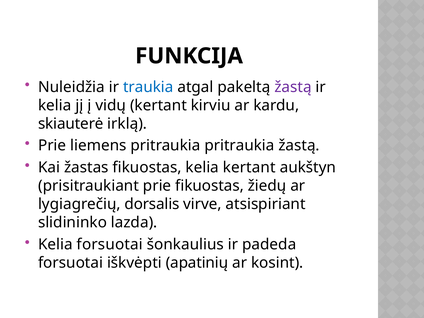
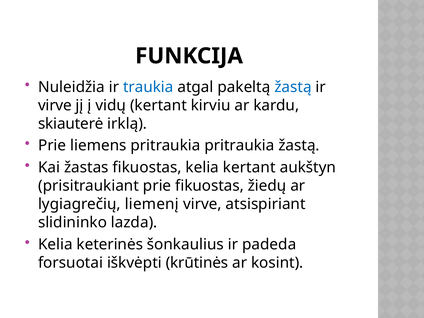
žastą colour: purple -> blue (293, 87)
kelia: kelia -> virve (55, 105)
dorsalis: dorsalis -> liemenį (152, 204)
Kelia forsuotai: forsuotai -> keterinės (110, 244)
apatinių: apatinių -> krūtinės (197, 263)
